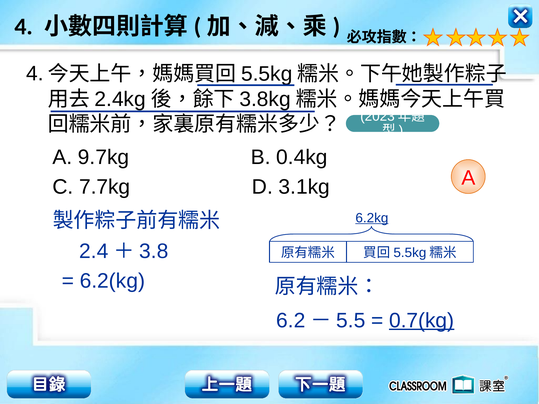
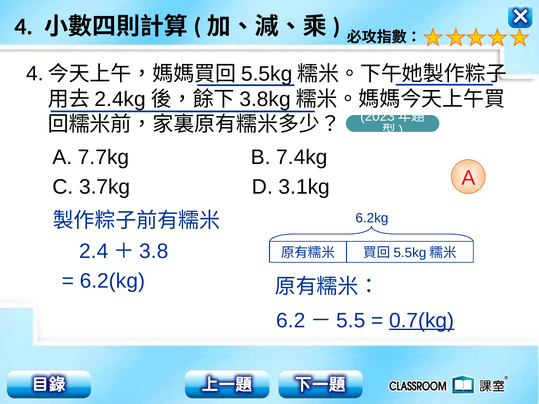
9.7kg: 9.7kg -> 7.7kg (104, 157)
0.4kg: 0.4kg -> 7.4kg (302, 157)
7.7kg: 7.7kg -> 3.7kg (105, 187)
6.2kg underline: present -> none (372, 218)
